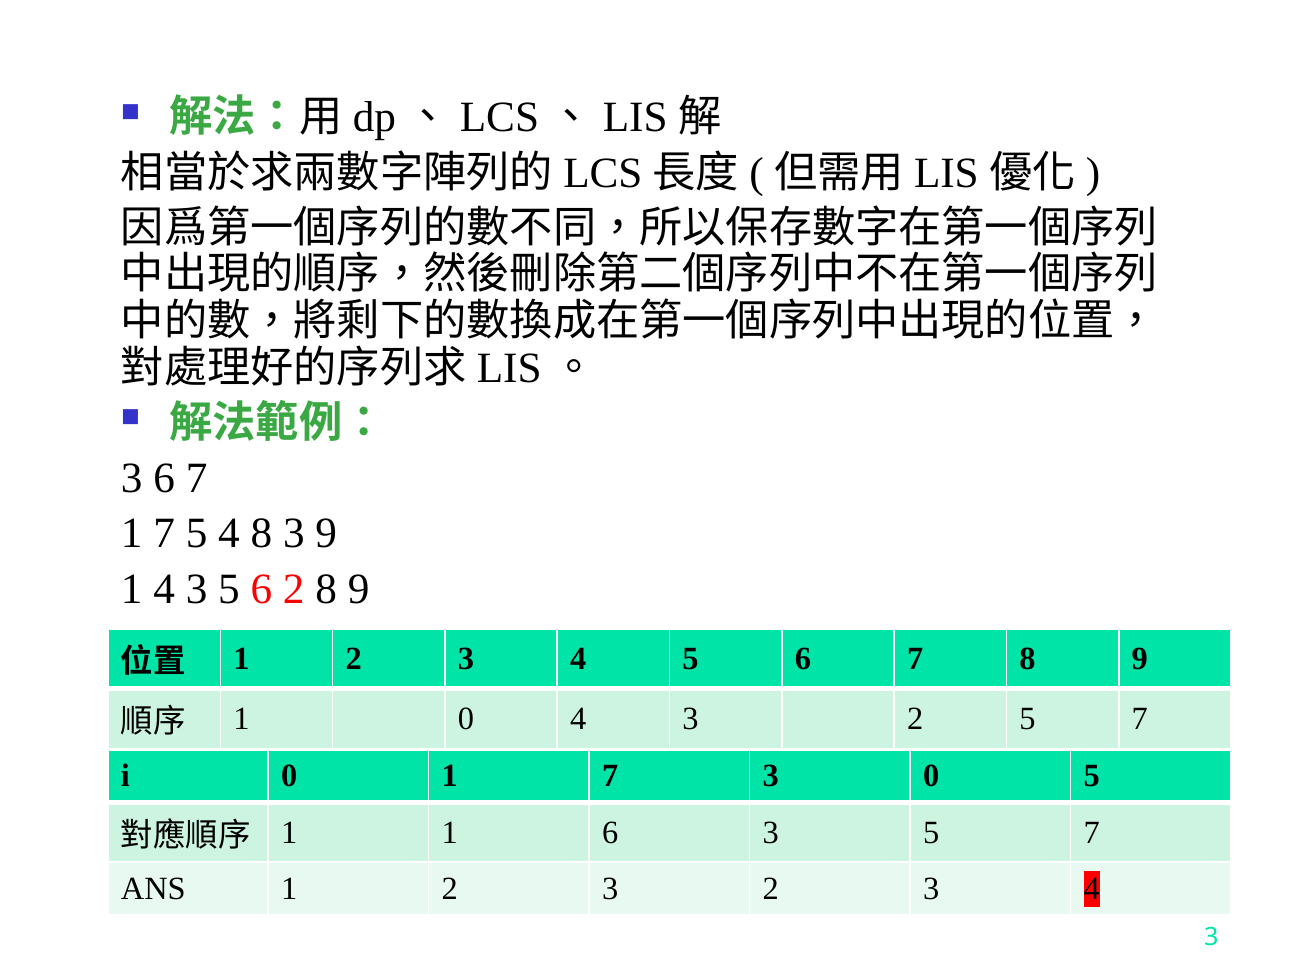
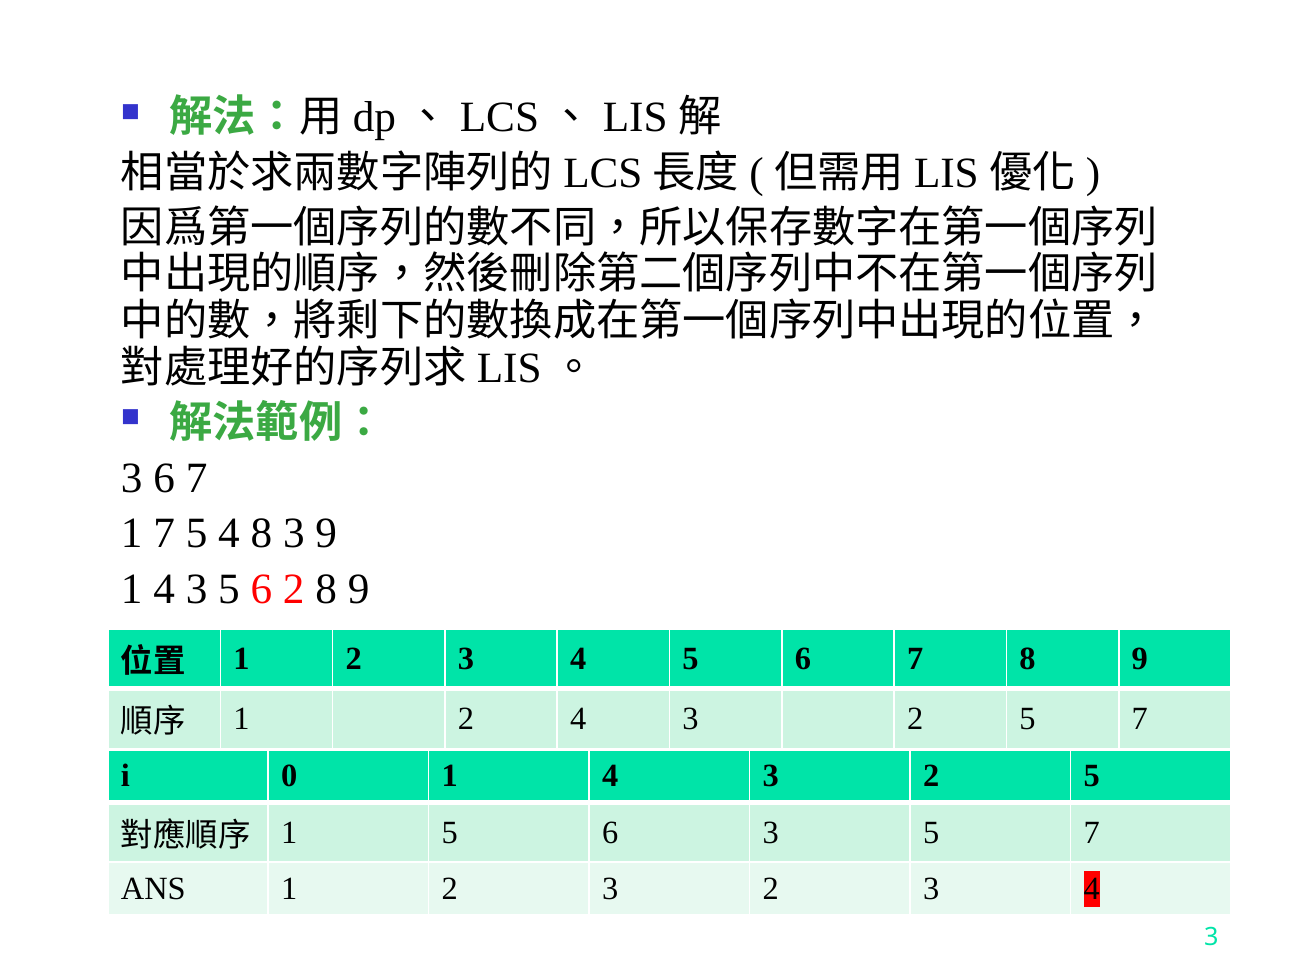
0: 0 -> 2 (466, 719)
0 1 7: 7 -> 4 (610, 776)
0: 0 -> 2 (931, 776)
1 1: 1 -> 5 (450, 833)
